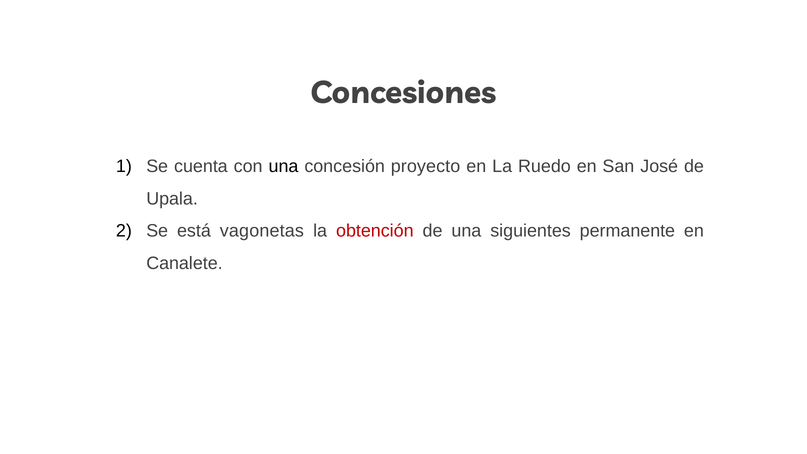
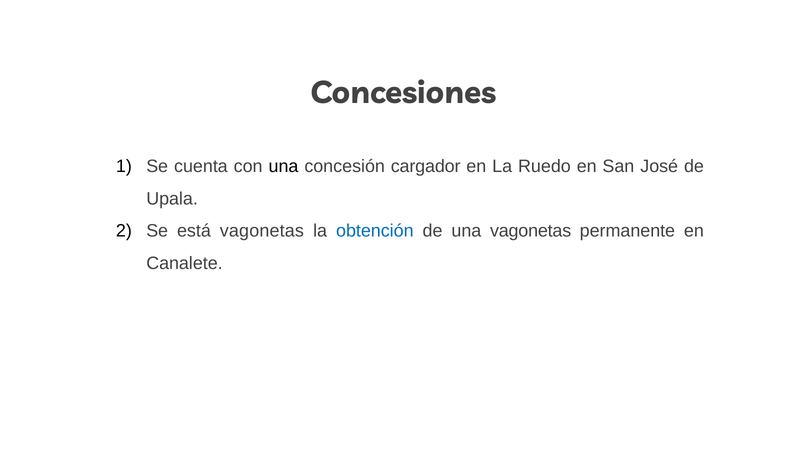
proyecto: proyecto -> cargador (426, 167)
obtención colour: red -> blue (375, 231)
una siguientes: siguientes -> vagonetas (531, 231)
